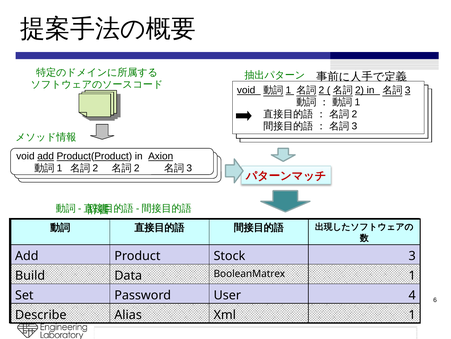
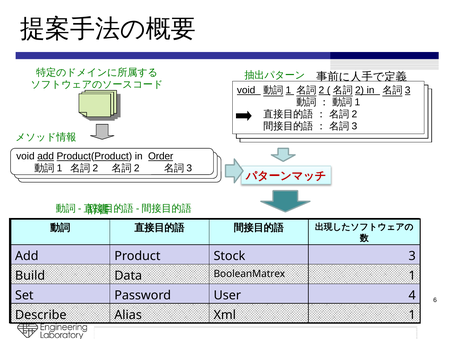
Axion: Axion -> Order (161, 156)
